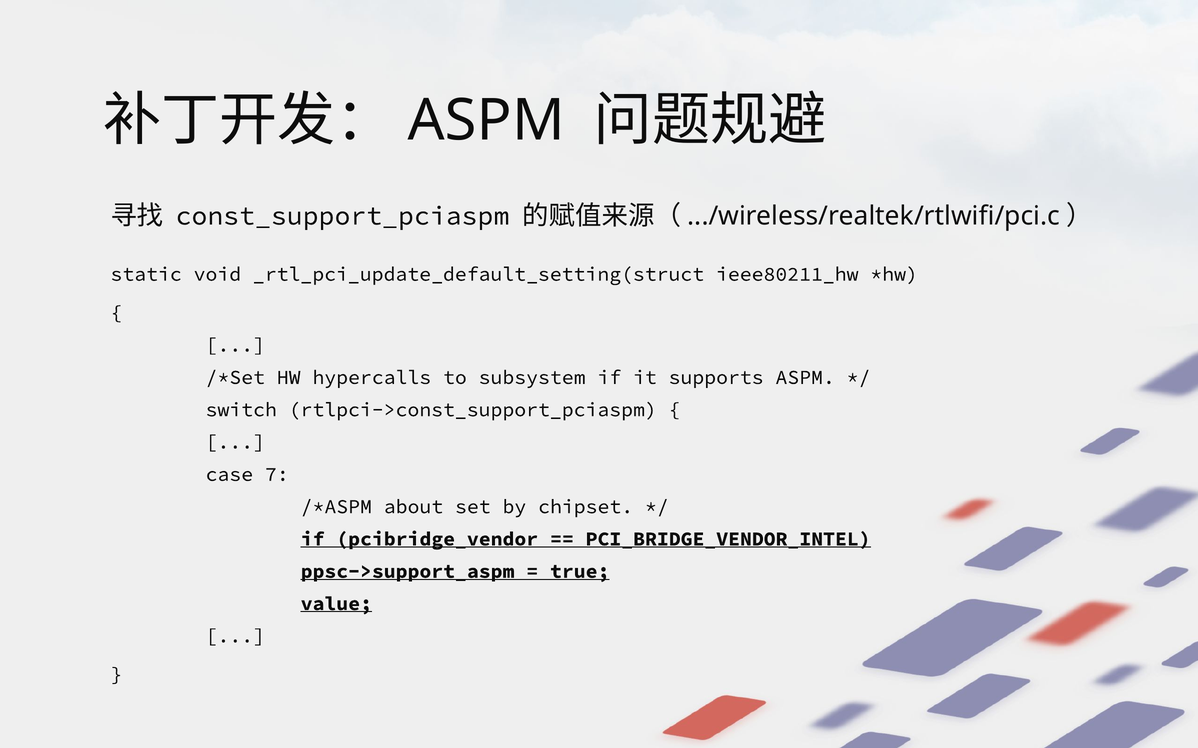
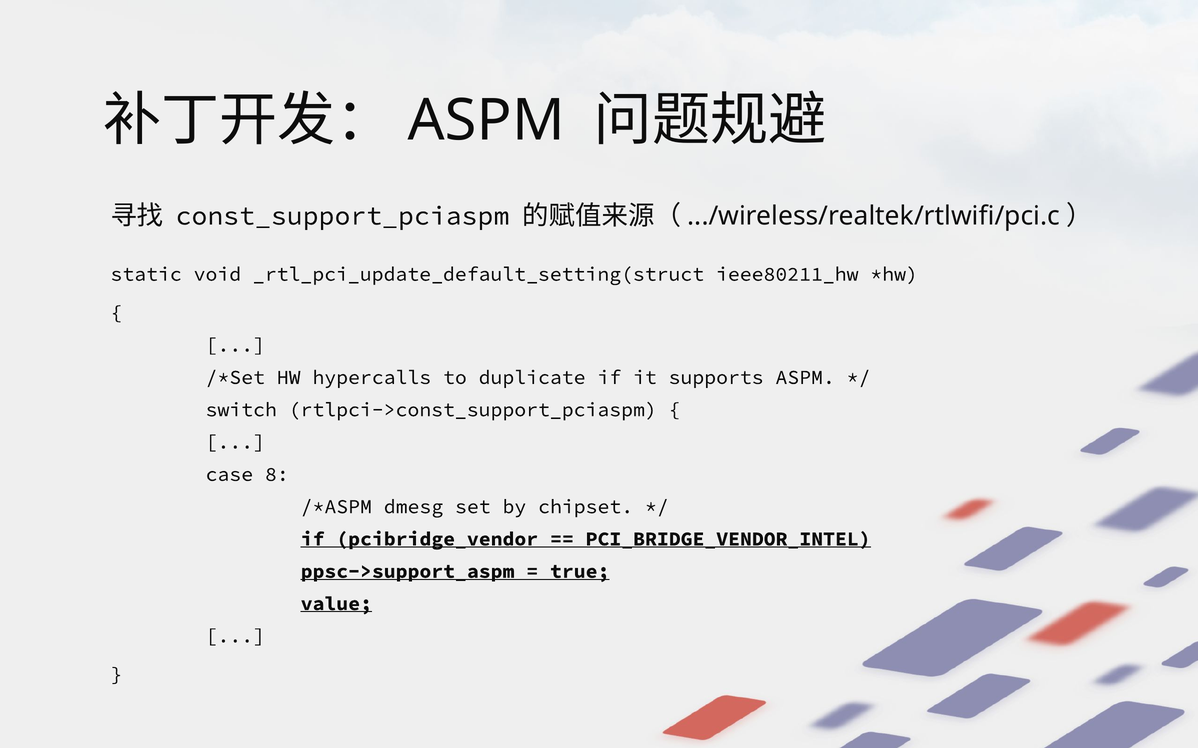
subsystem: subsystem -> duplicate (532, 378)
7: 7 -> 8 (277, 475)
about: about -> dmesg (414, 507)
